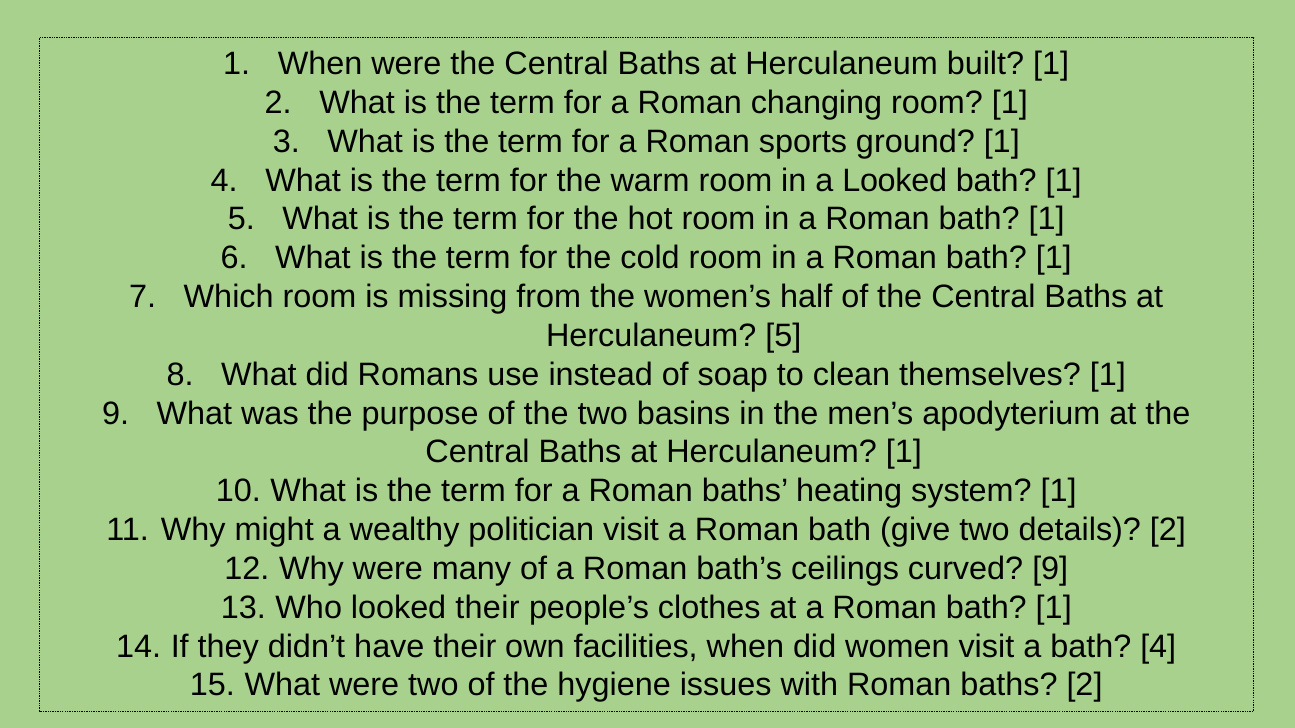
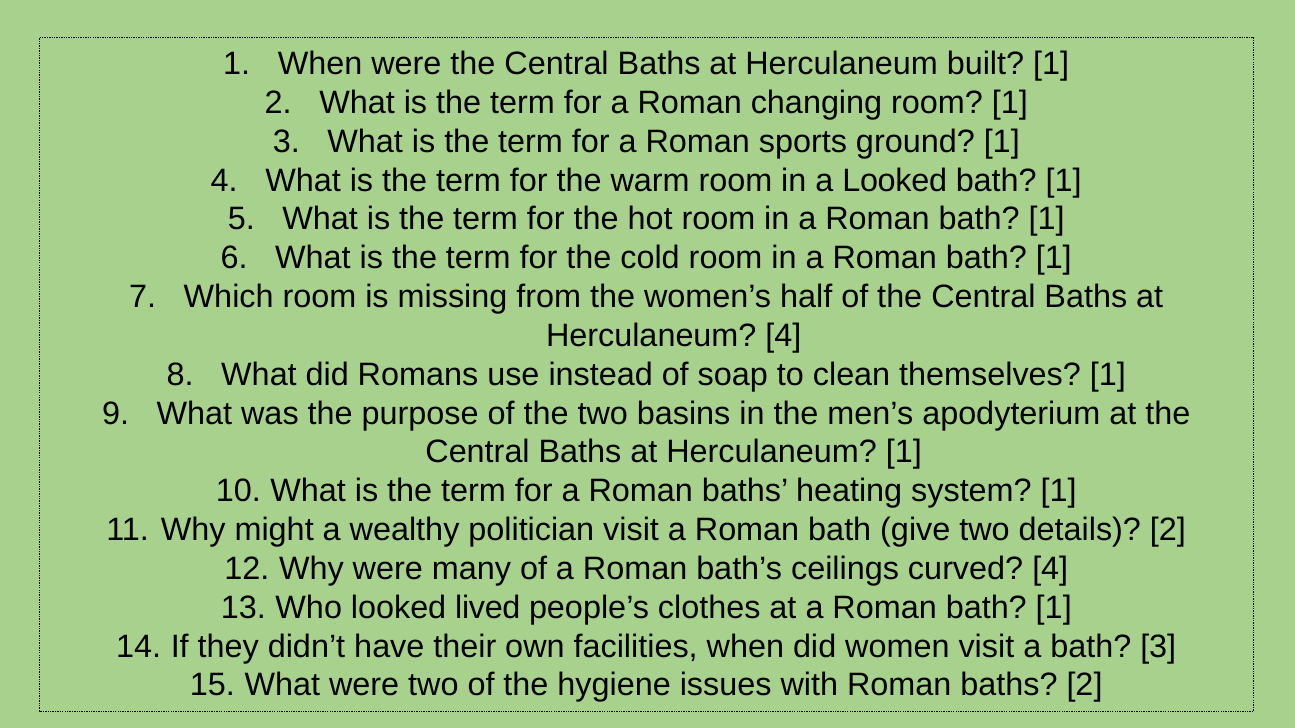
Herculaneum 5: 5 -> 4 (783, 336)
curved 9: 9 -> 4 (1050, 569)
looked their: their -> lived (488, 608)
bath 4: 4 -> 3 (1158, 647)
